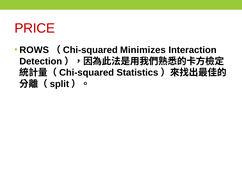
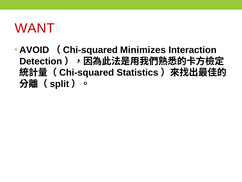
PRICE: PRICE -> WANT (35, 28)
ROWS: ROWS -> AVOID (34, 50)
